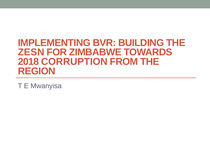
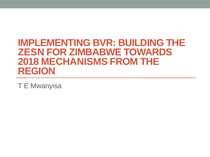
CORRUPTION: CORRUPTION -> MECHANISMS (74, 62)
